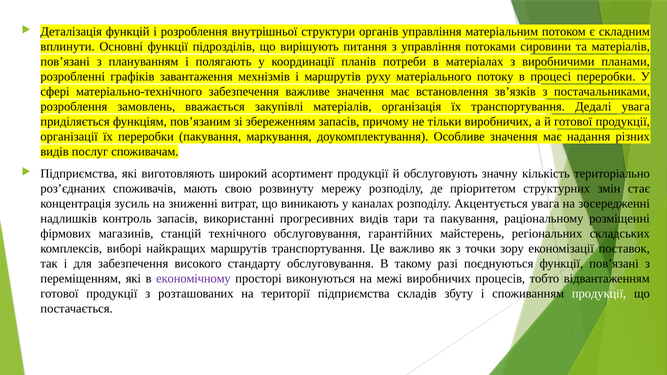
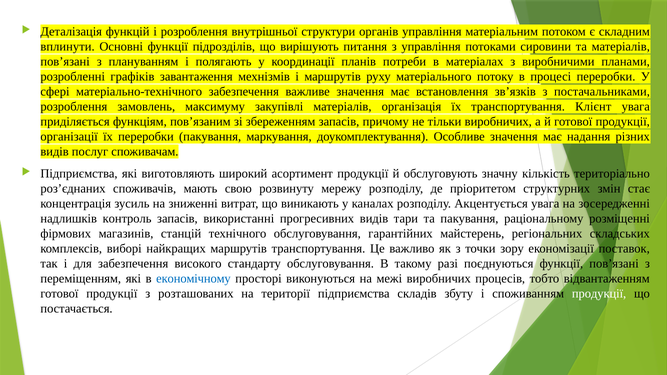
вважається: вважається -> максимуму (215, 107)
Дедалі: Дедалі -> Клієнт (593, 107)
економічному colour: purple -> blue (193, 279)
